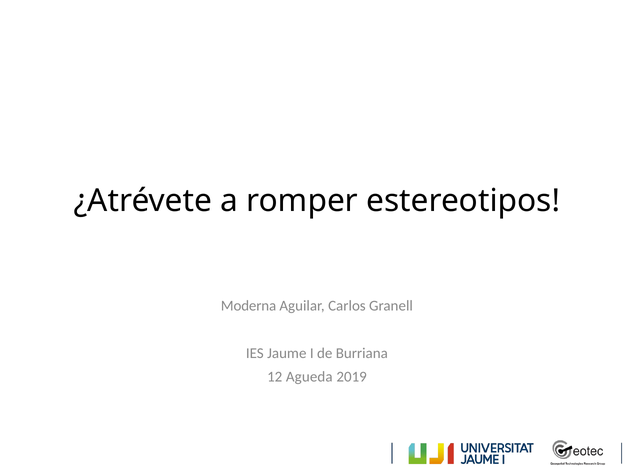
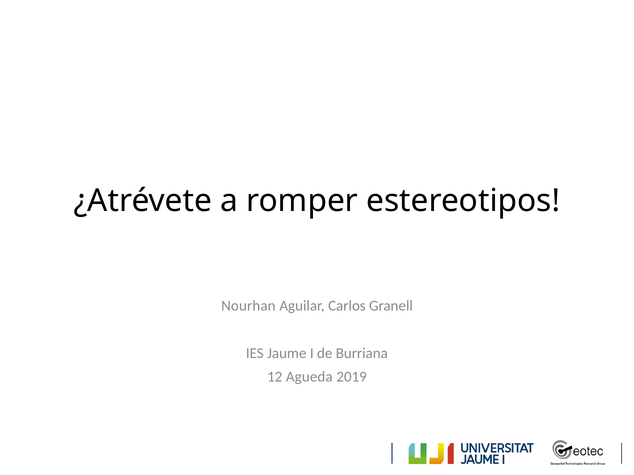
Moderna: Moderna -> Nourhan (248, 306)
